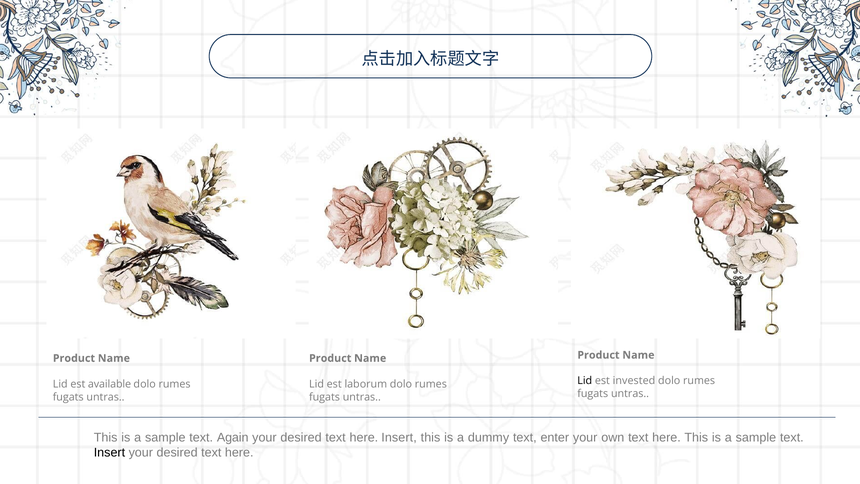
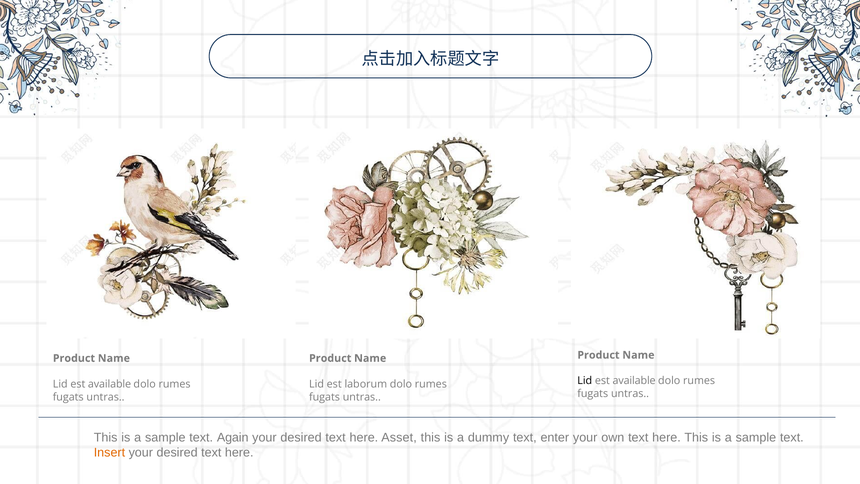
invested: invested -> available (634, 381)
here Insert: Insert -> Asset (399, 437)
Insert colour: black -> orange (109, 452)
